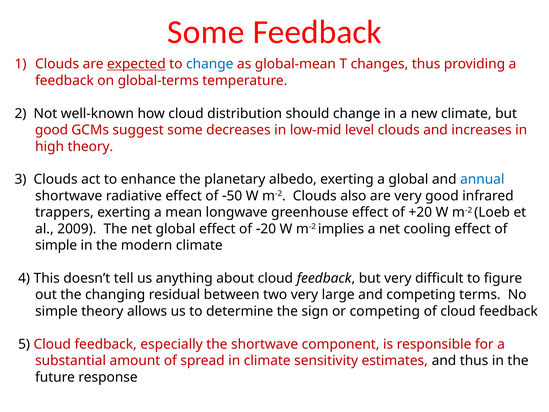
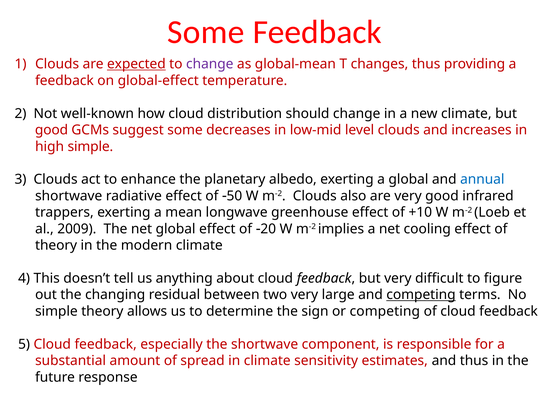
change colour: blue -> purple (210, 64)
global-terms: global-terms -> global-effect (158, 81)
high theory: theory -> simple (90, 146)
+20: +20 -> +10 (420, 212)
simple: simple -> theory (56, 245)
competing underline: none -> present (421, 295)
